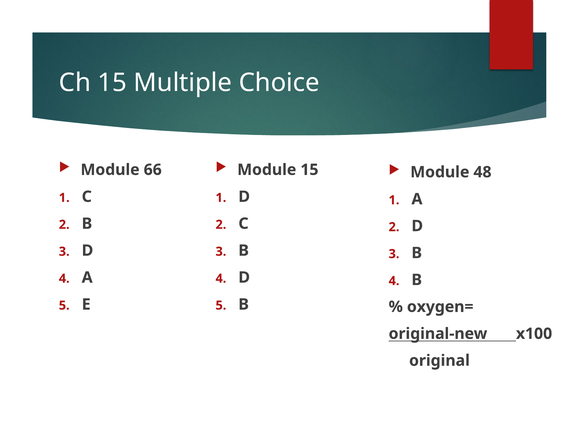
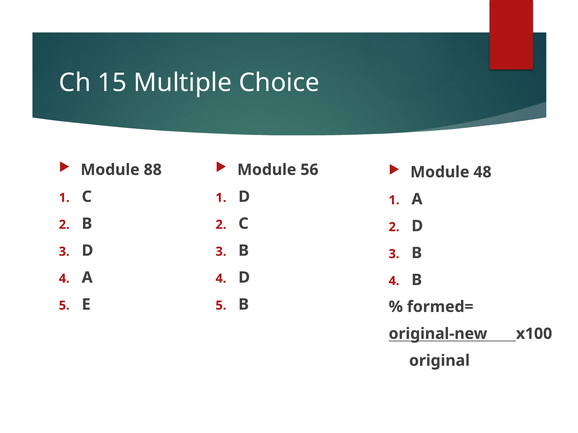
Module 15: 15 -> 56 (309, 170)
66: 66 -> 88 (153, 170)
oxygen=: oxygen= -> formed= (440, 307)
